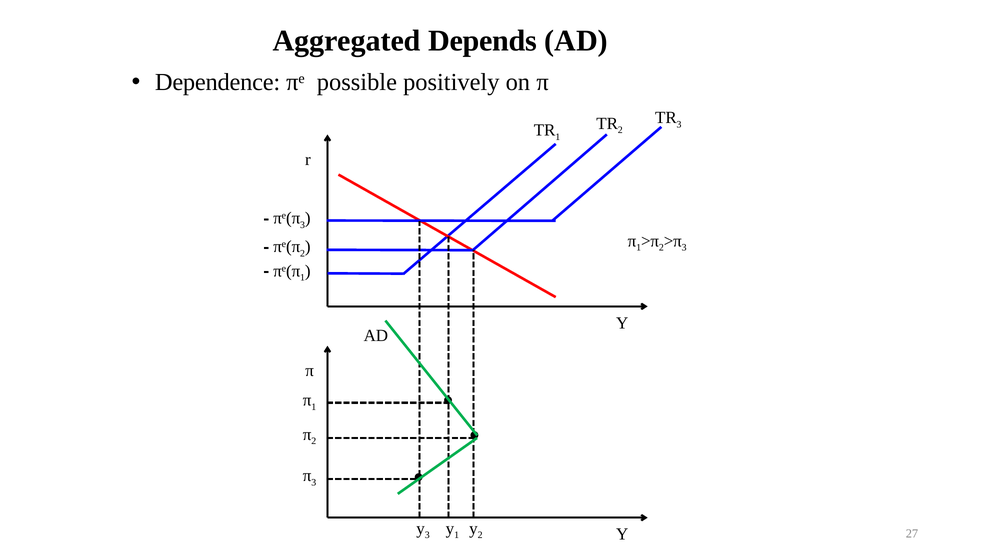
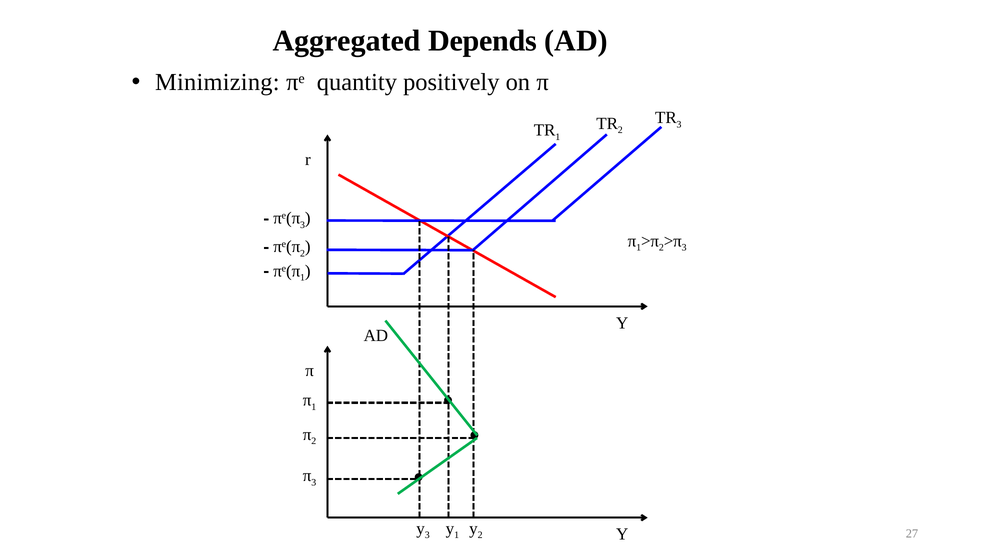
Dependence: Dependence -> Minimizing (217, 82)
possible: possible -> quantity (357, 82)
